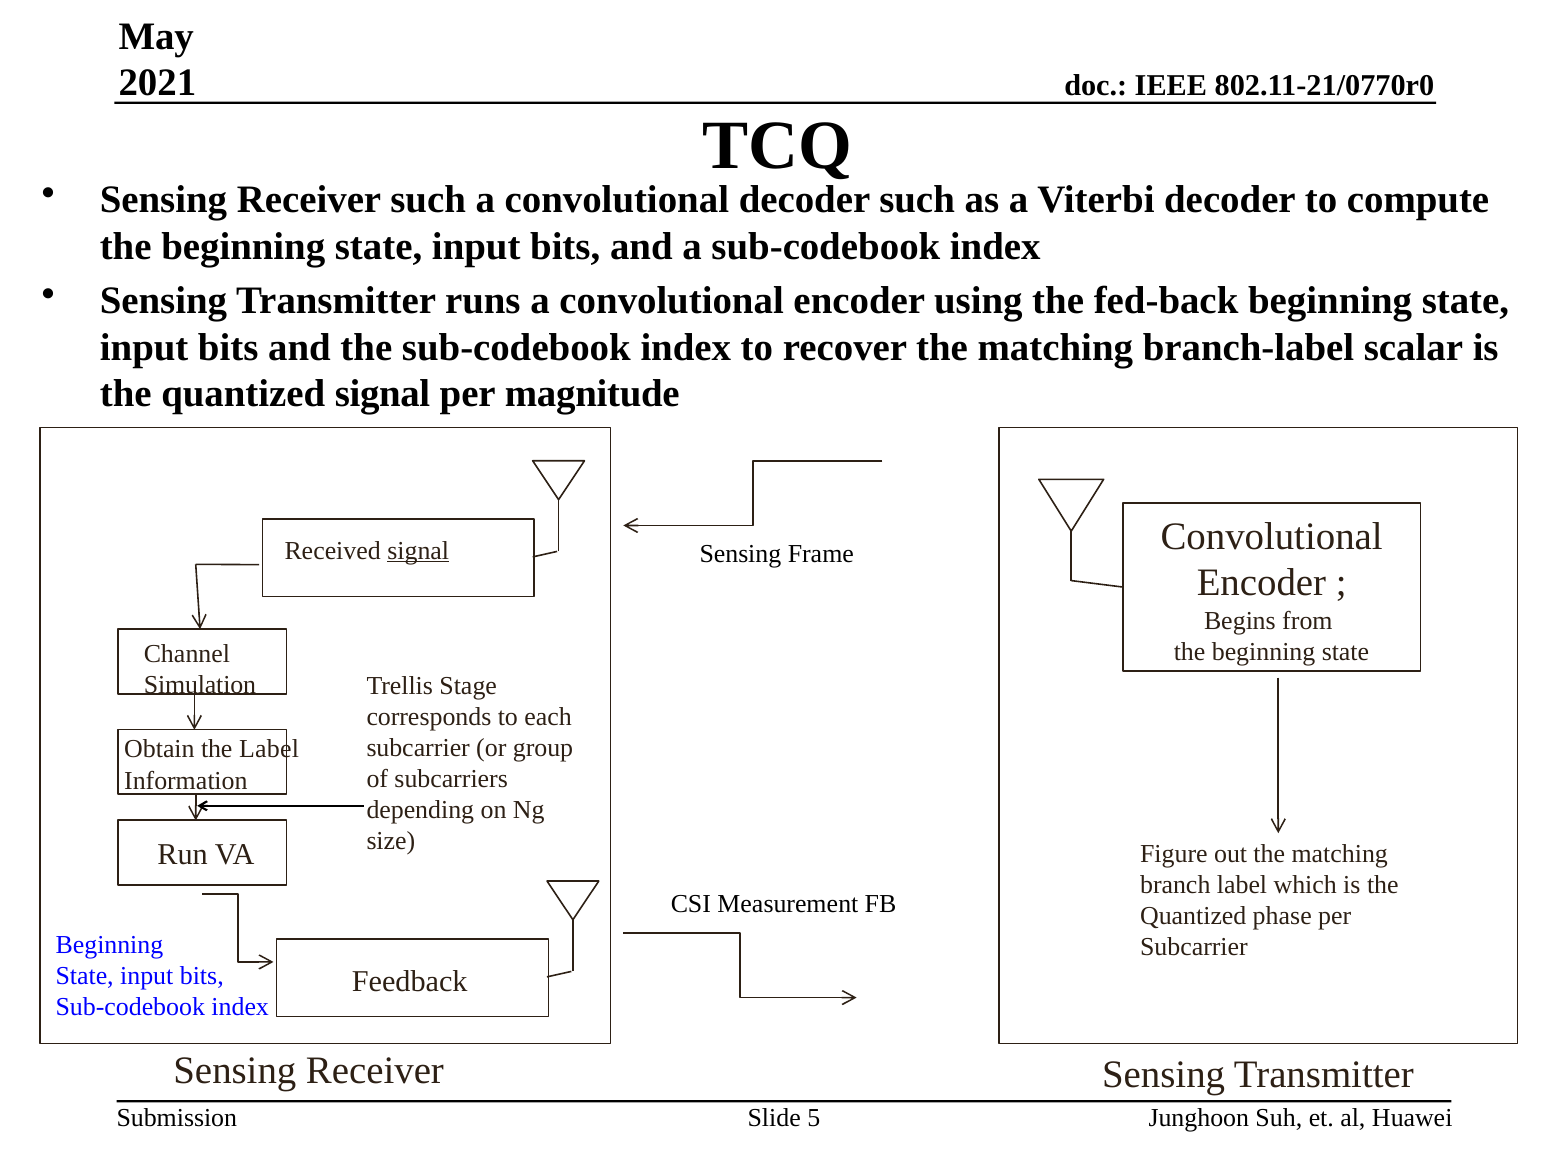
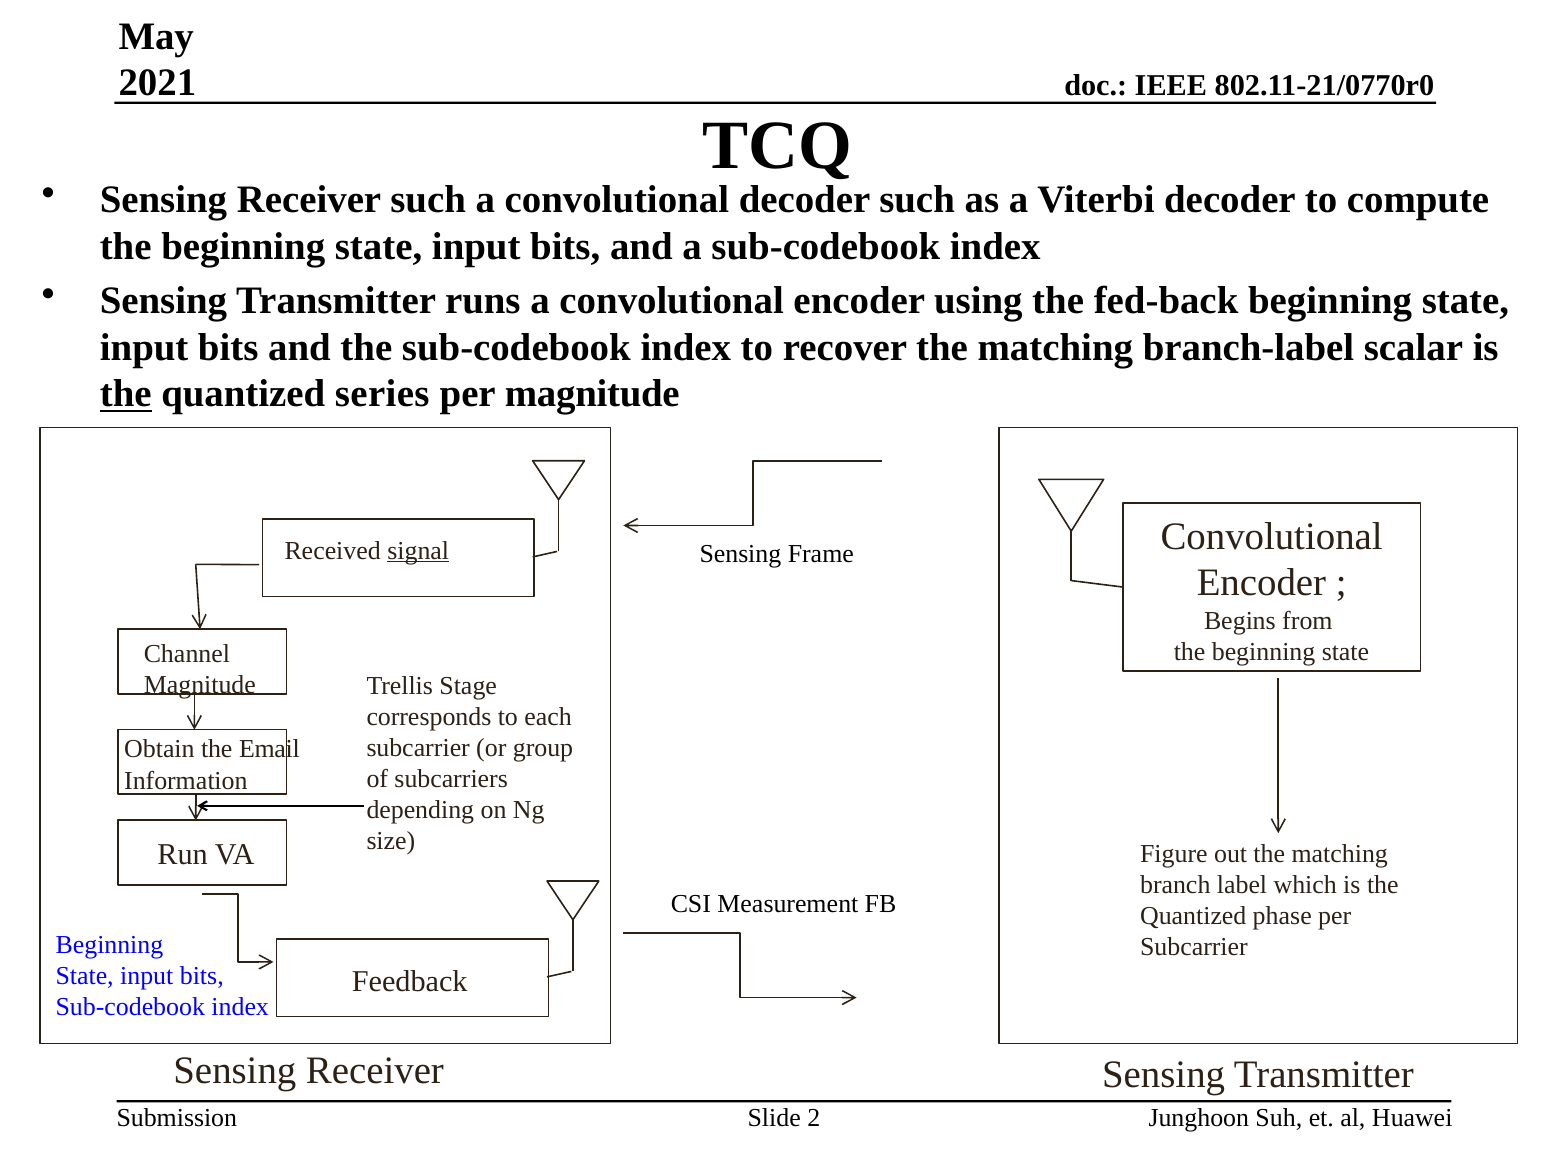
the underline: none -> present (126, 394)
quantized signal: signal -> series (382, 394)
Simulation: Simulation -> Magnitude (200, 685)
the Label: Label -> Email (269, 750)
5: 5 -> 2 (814, 1119)
